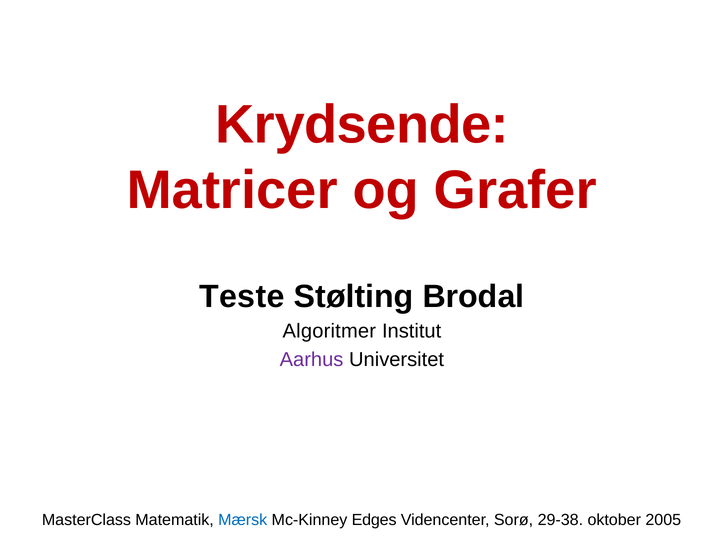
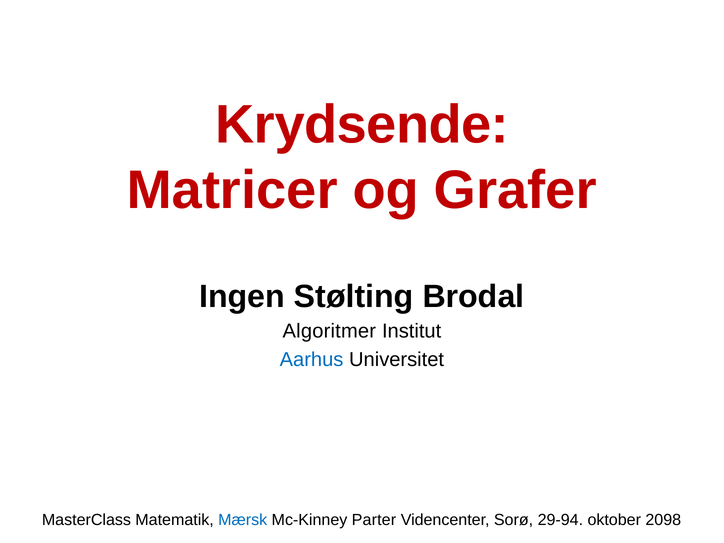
Teste: Teste -> Ingen (242, 297)
Aarhus colour: purple -> blue (312, 359)
Edges: Edges -> Parter (374, 520)
29-38: 29-38 -> 29-94 (560, 520)
2005: 2005 -> 2098 (663, 520)
